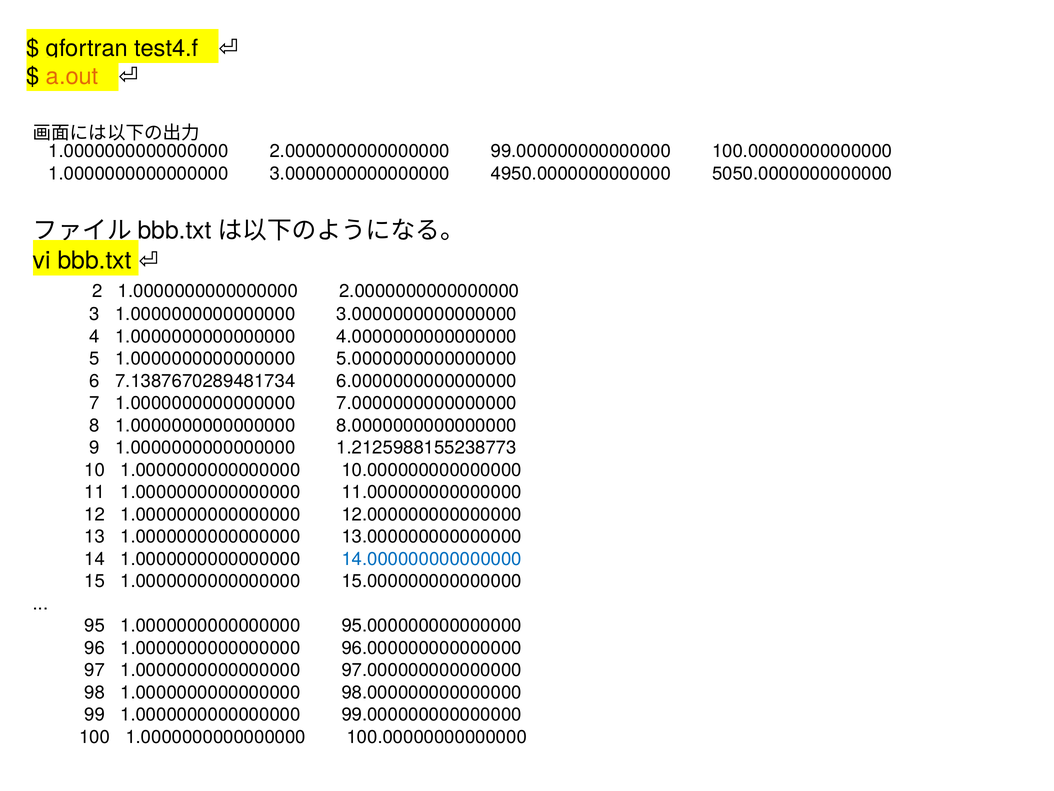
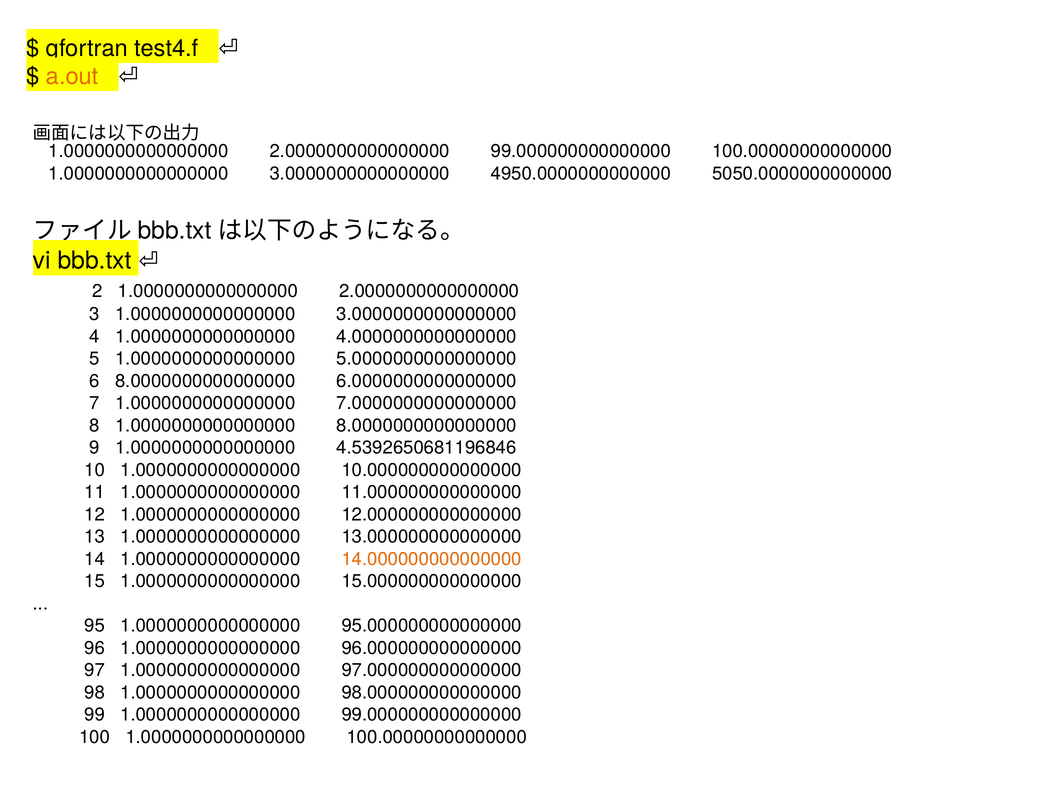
6 7.1387670289481734: 7.1387670289481734 -> 8.0000000000000000 (205, 381)
1.2125988155238773: 1.2125988155238773 -> 4.5392650681196846 (426, 448)
14.000000000000000 colour: blue -> orange (432, 559)
